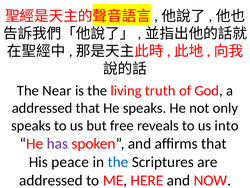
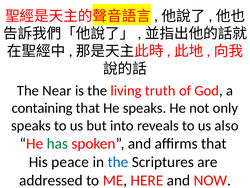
addressed: addressed -> containing (42, 108)
free: free -> into (122, 125)
into: into -> also (227, 125)
has colour: purple -> green (57, 143)
